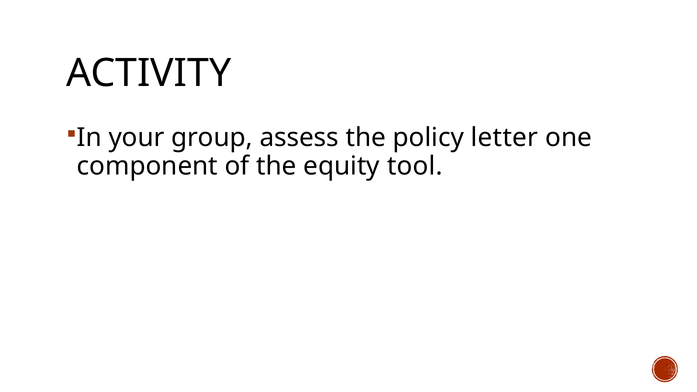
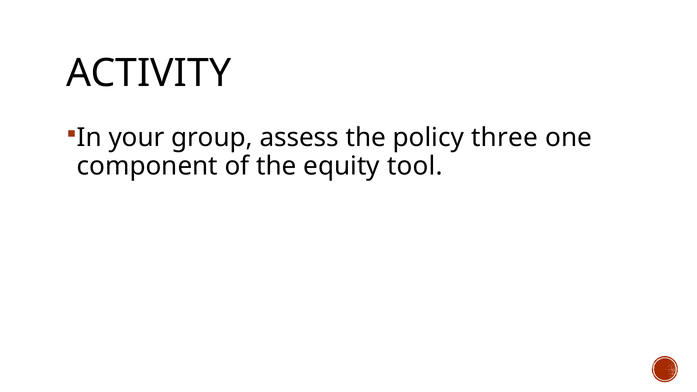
letter: letter -> three (504, 138)
